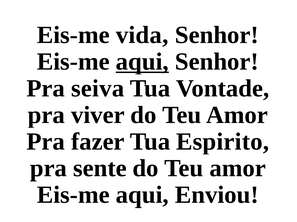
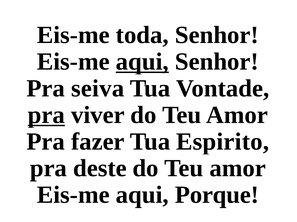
vida: vida -> toda (142, 35)
pra underline: none -> present (46, 115)
sente: sente -> deste (100, 169)
Enviou: Enviou -> Porque (217, 196)
